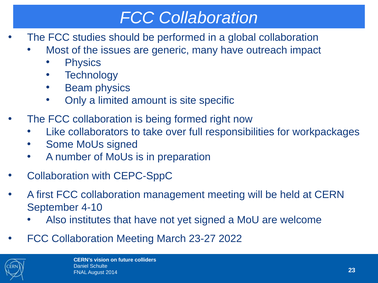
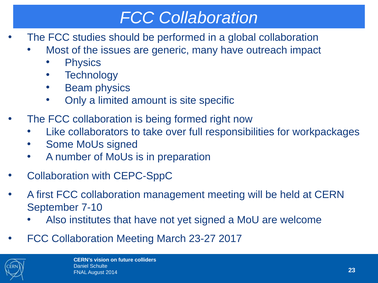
4-10: 4-10 -> 7-10 (92, 208)
2022: 2022 -> 2017 (230, 239)
